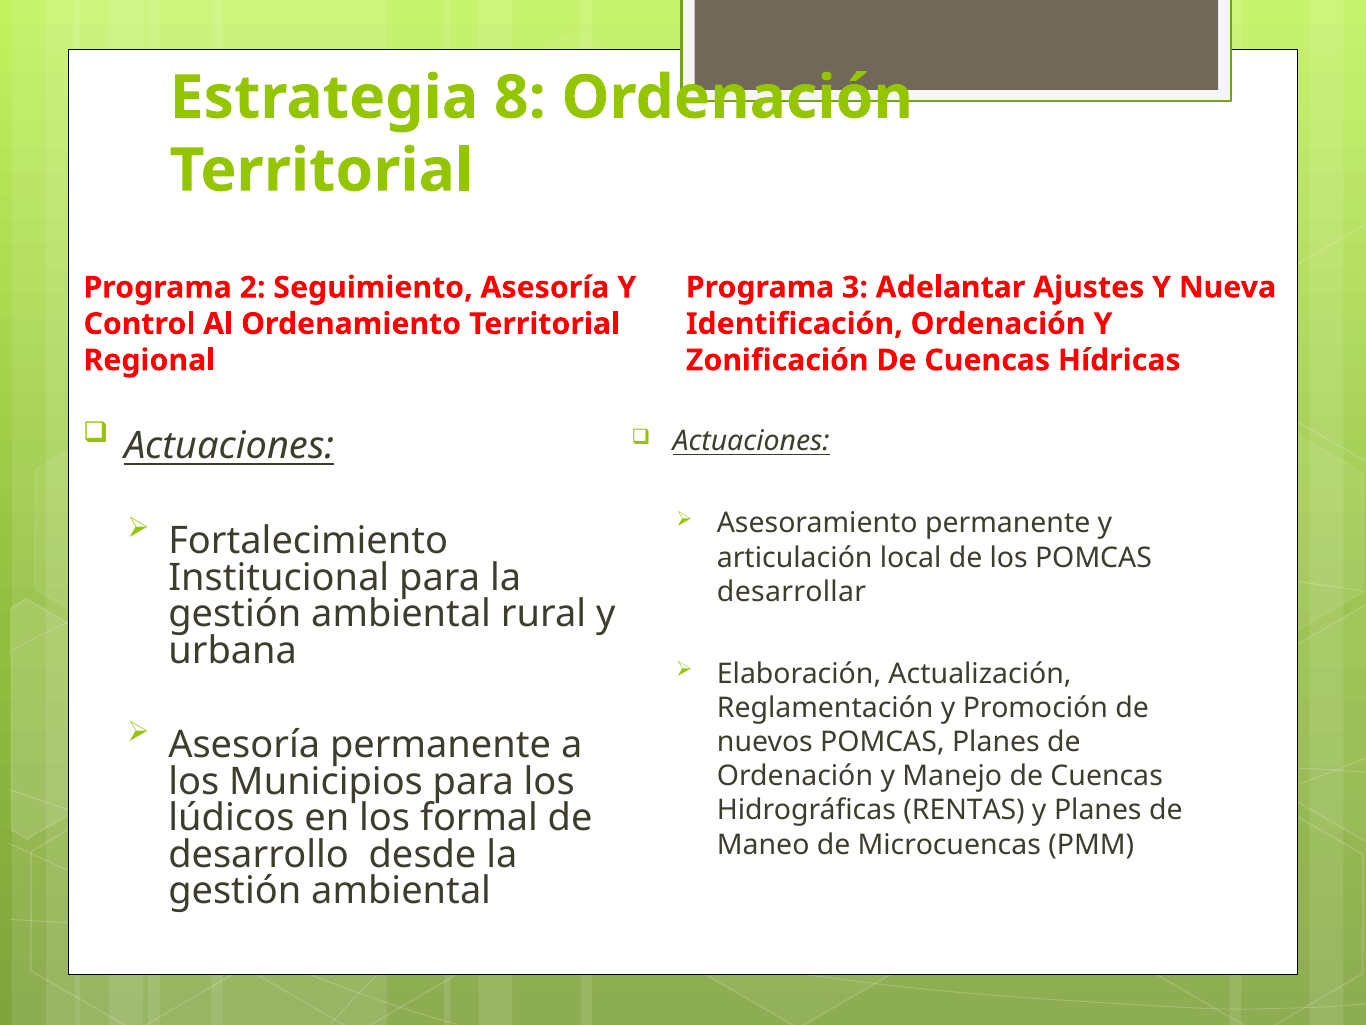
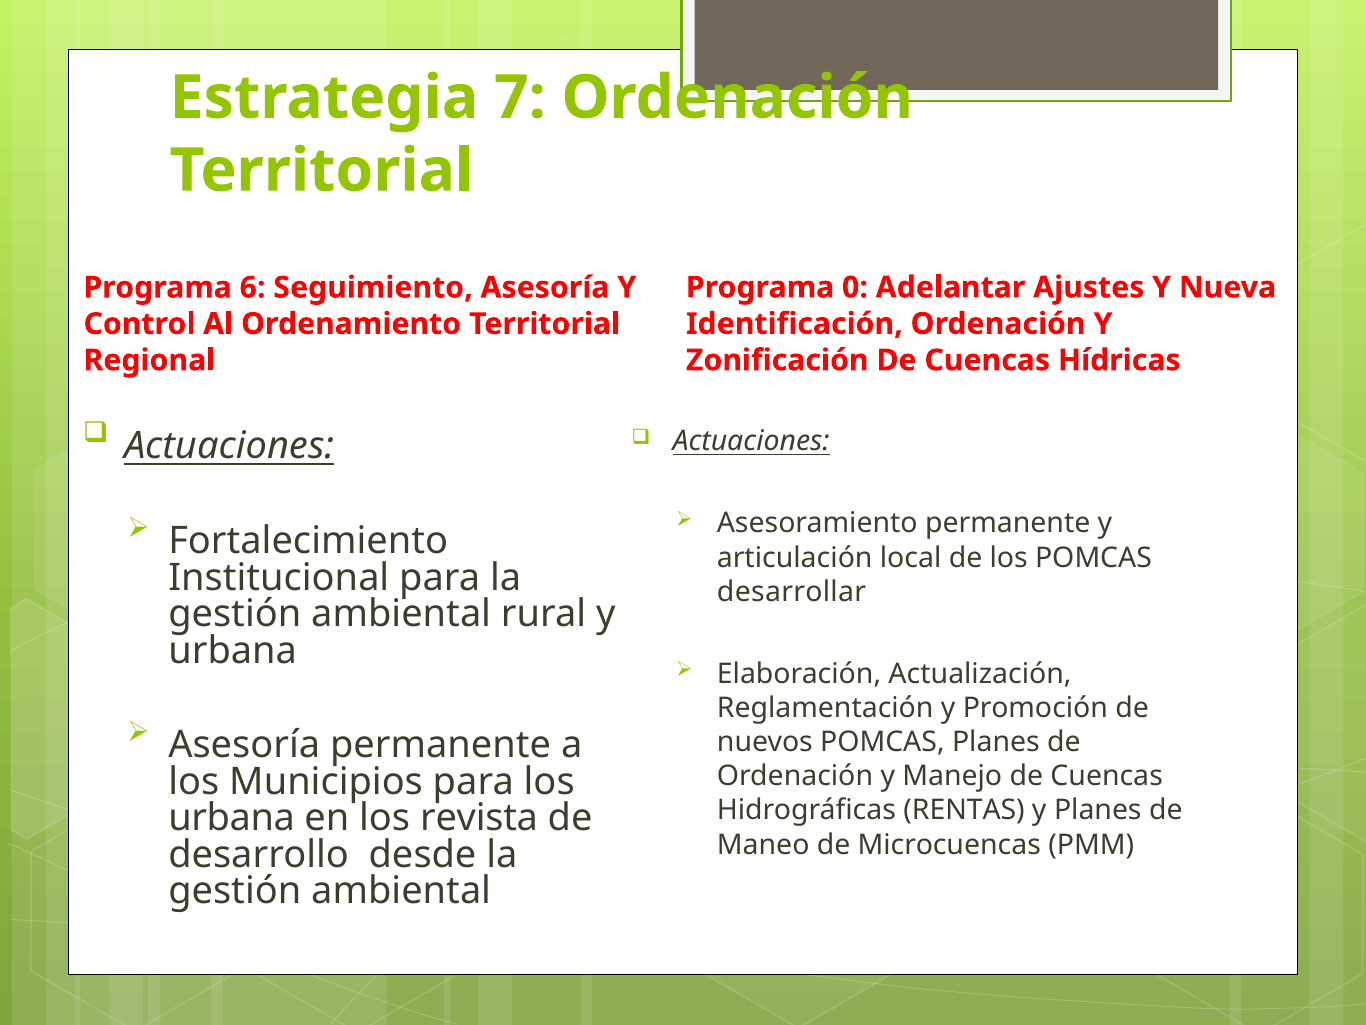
8: 8 -> 7 (520, 98)
2: 2 -> 6 (253, 287)
3: 3 -> 0 (855, 287)
lúdicos: lúdicos -> urbana (232, 818)
formal: formal -> revista (479, 818)
